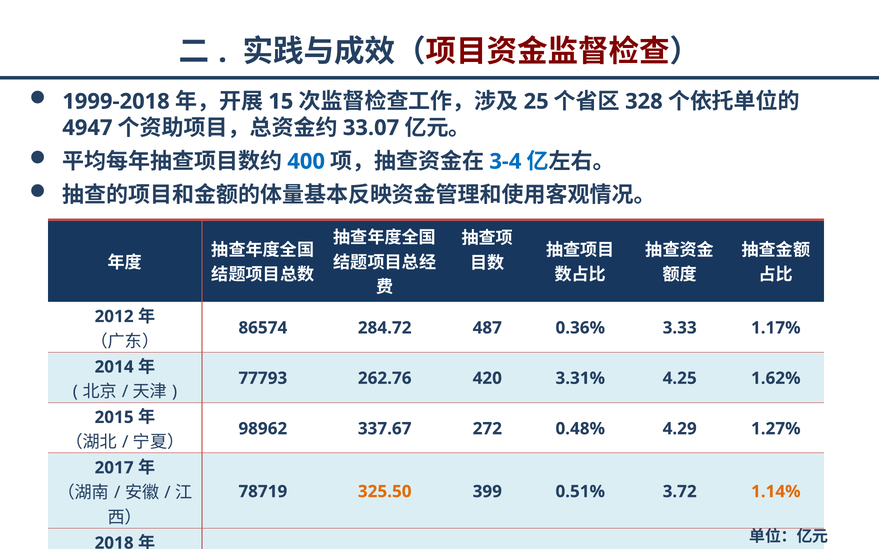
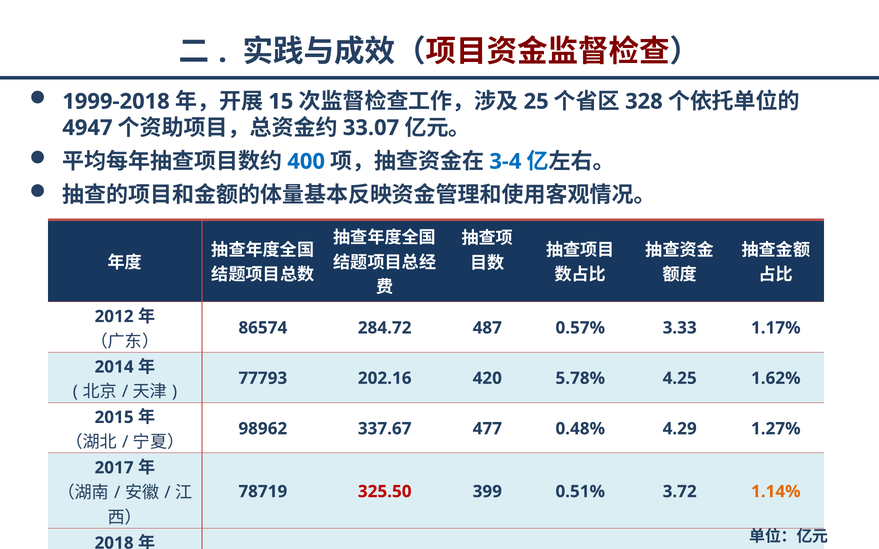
0.36%: 0.36% -> 0.57% (580, 328)
262.76: 262.76 -> 202.16 (385, 378)
3.31%: 3.31% -> 5.78% (580, 378)
272: 272 -> 477 (487, 429)
325.50 colour: orange -> red (385, 492)
